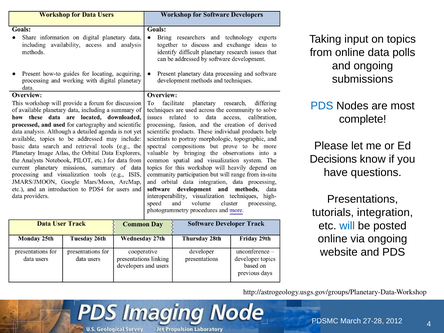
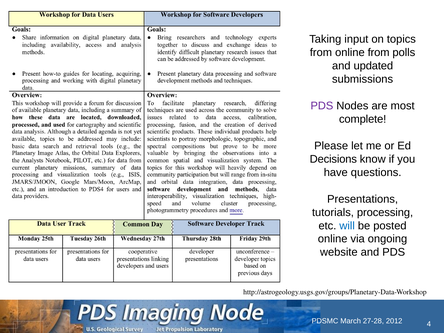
online data: data -> from (379, 53)
and ongoing: ongoing -> updated (373, 66)
PDS colour: blue -> purple (322, 106)
integration: integration -> processing (385, 212)
